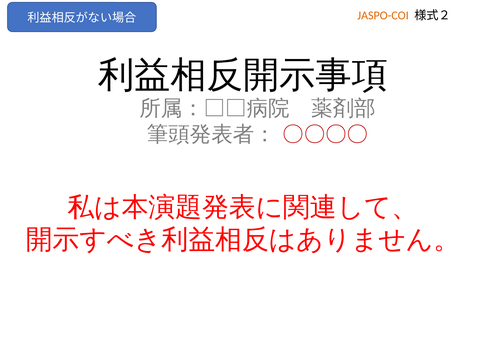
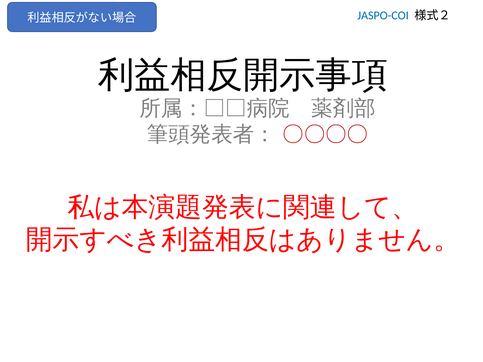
JASPO-COI colour: orange -> blue (383, 15)
